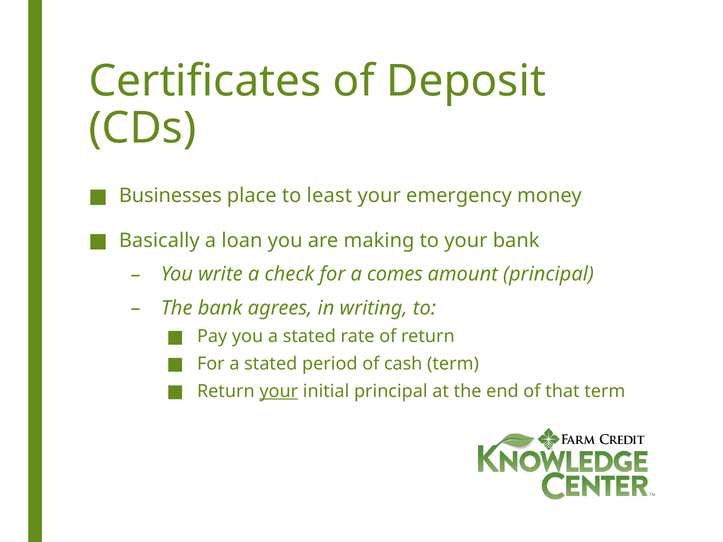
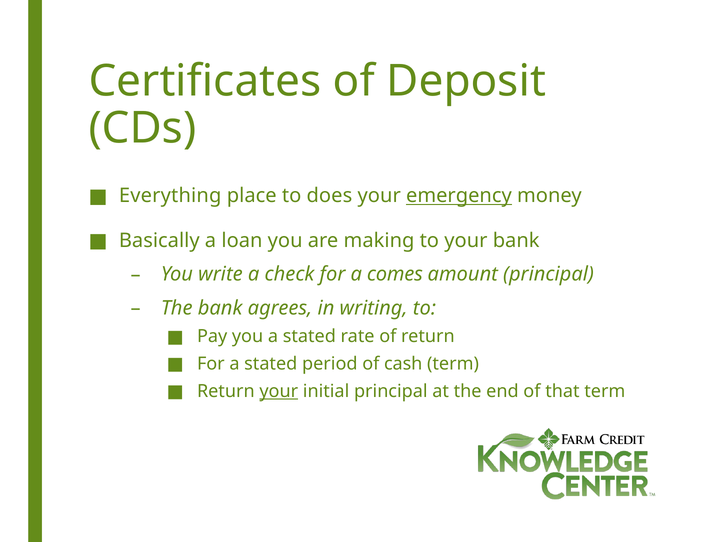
Businesses: Businesses -> Everything (170, 196)
least: least -> does (329, 196)
emergency underline: none -> present (459, 196)
